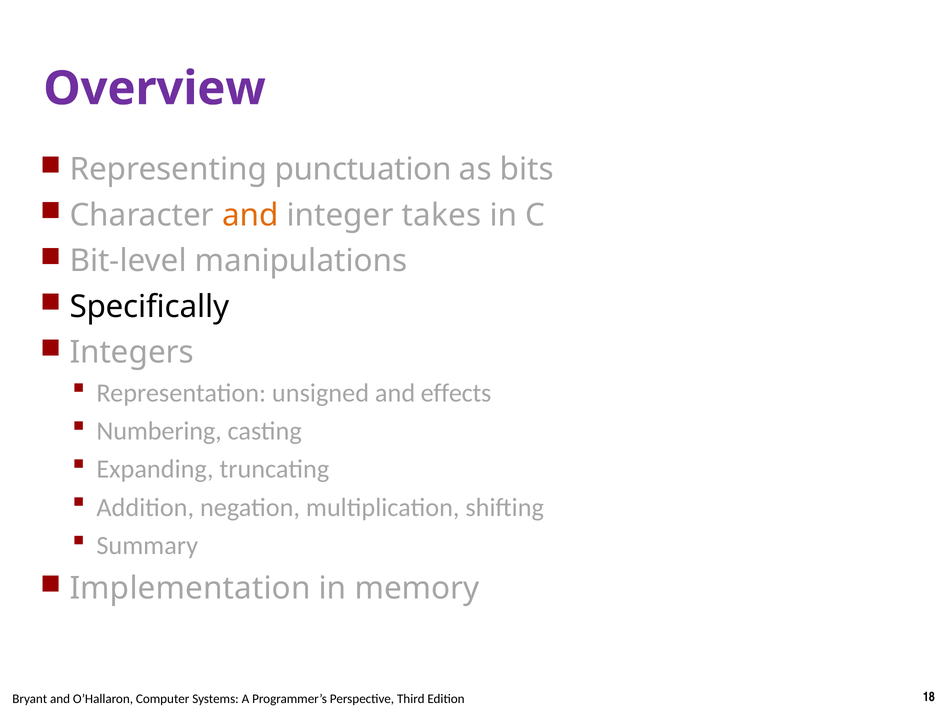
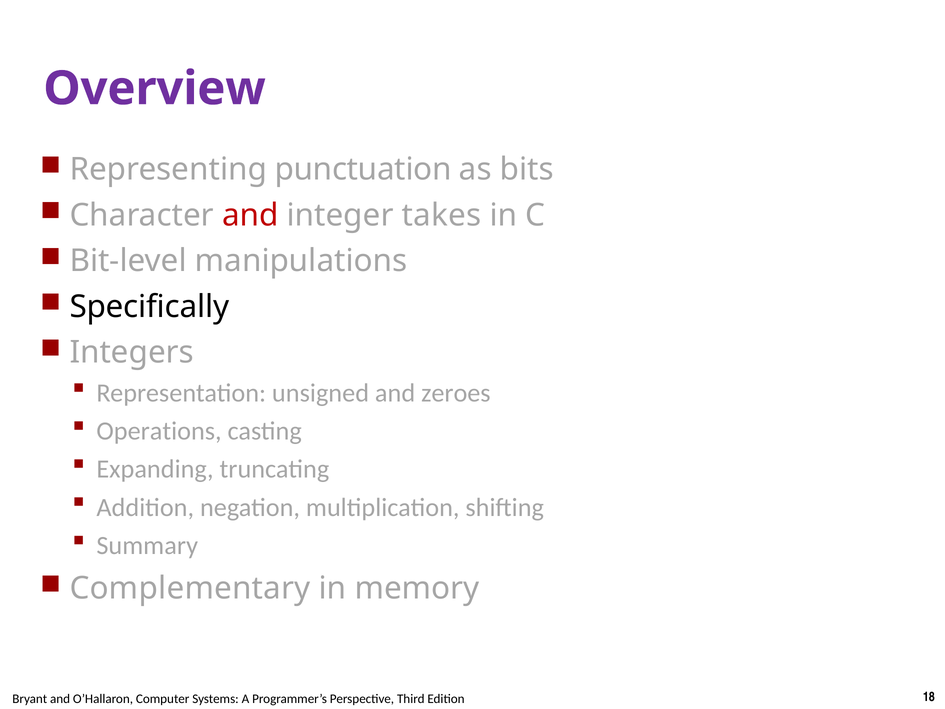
and colour: orange -> red (250, 215)
effects: effects -> zeroes (456, 393)
Numbering: Numbering -> Operations (159, 431)
Implementation: Implementation -> Complementary (190, 588)
